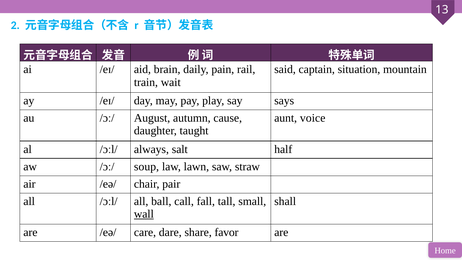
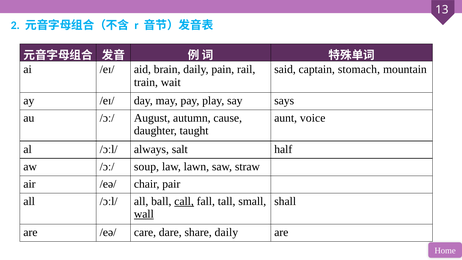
situation: situation -> stomach (359, 69)
call underline: none -> present (184, 201)
share favor: favor -> daily (226, 232)
